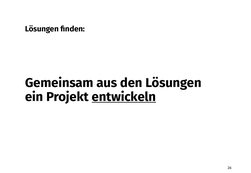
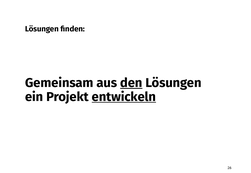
den underline: none -> present (131, 83)
